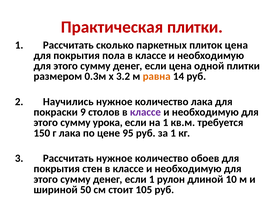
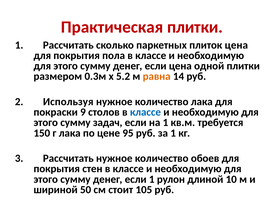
3.2: 3.2 -> 5.2 (123, 76)
Научились: Научились -> Используя (68, 102)
классе colour: purple -> blue (145, 112)
урока: урока -> задач (108, 123)
